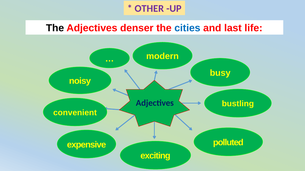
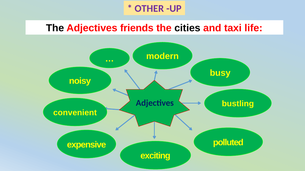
denser: denser -> friends (137, 28)
cities colour: blue -> black (187, 28)
last: last -> taxi (233, 28)
